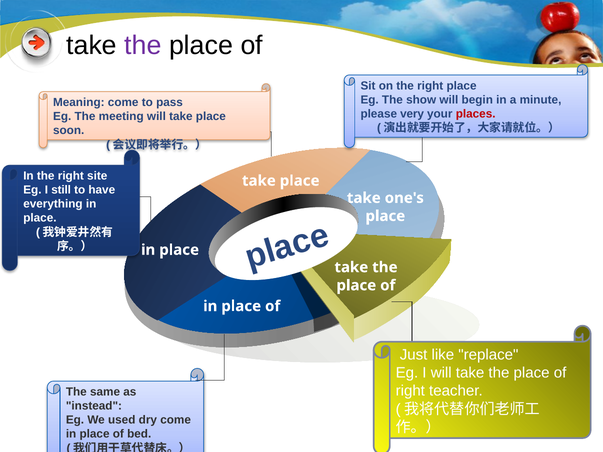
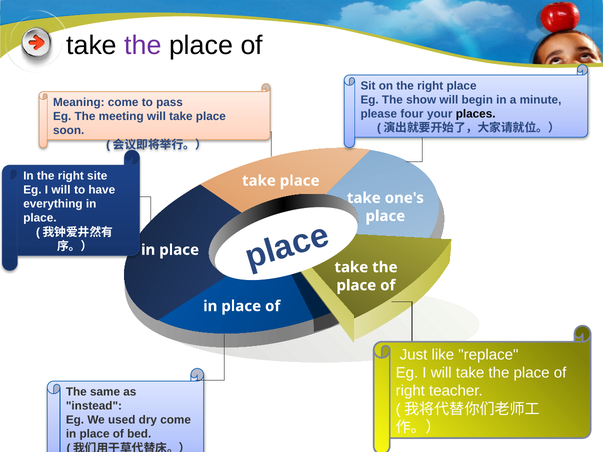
very: very -> four (412, 114)
places colour: red -> black (476, 114)
still: still -> will (61, 190)
